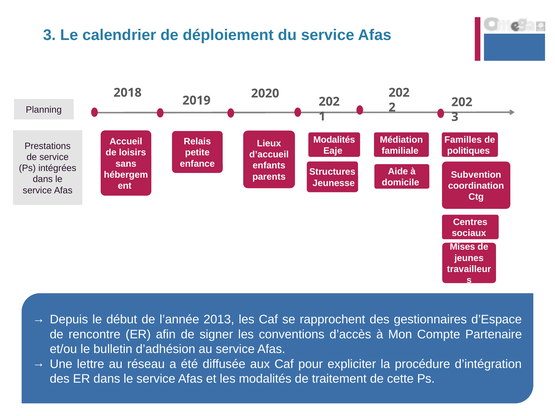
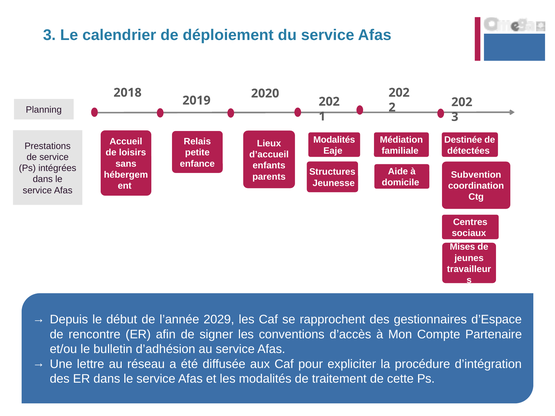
Familles: Familles -> Destinée (463, 140)
politiques: politiques -> détectées (468, 151)
2013: 2013 -> 2029 (219, 320)
